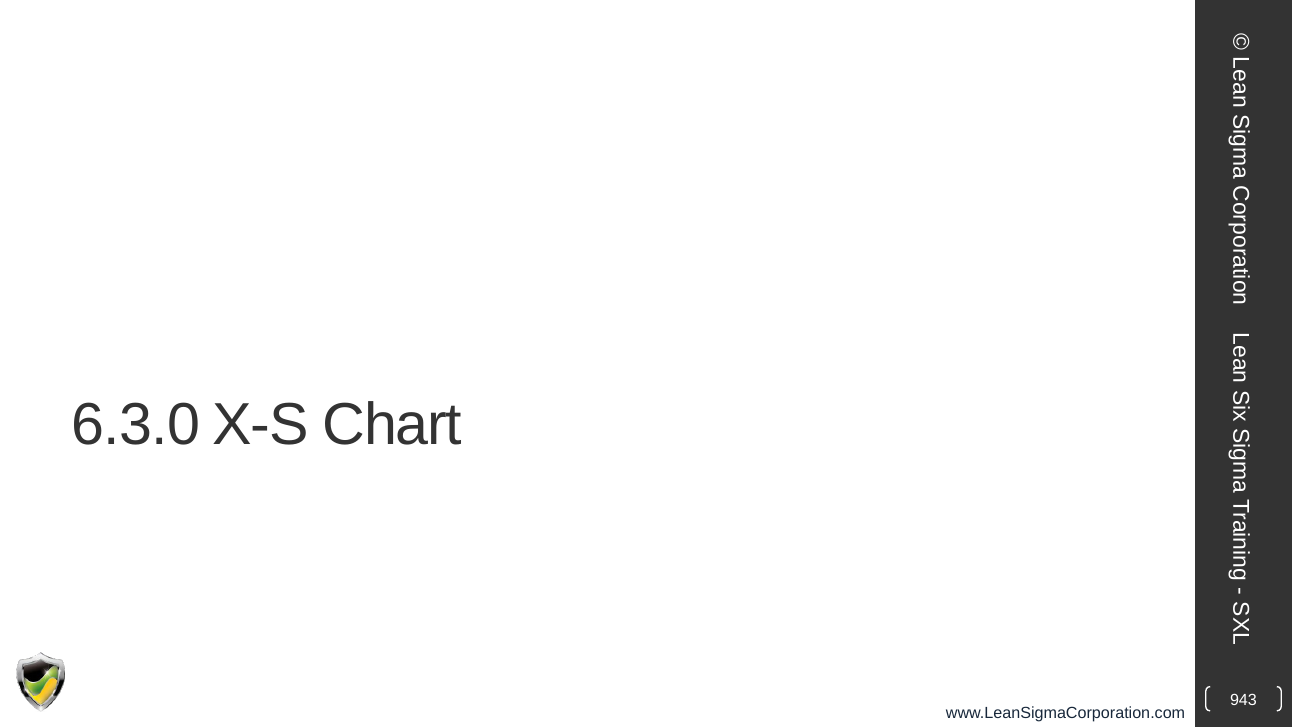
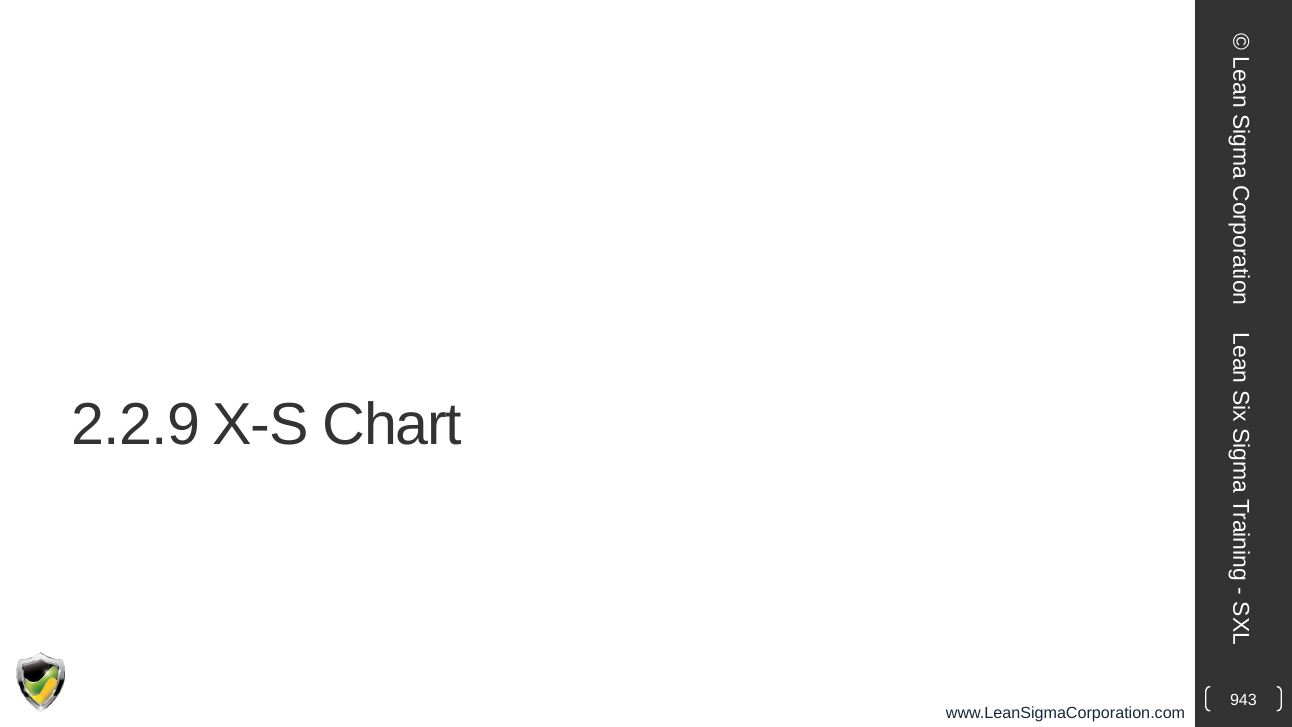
6.3.0: 6.3.0 -> 2.2.9 (136, 424)
